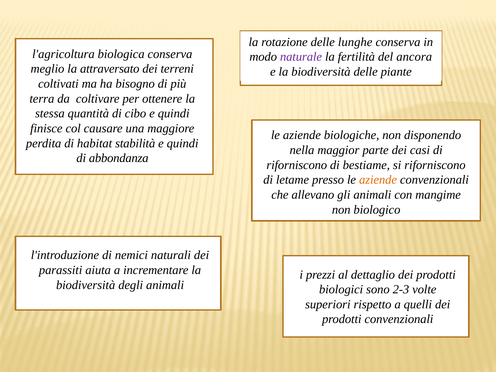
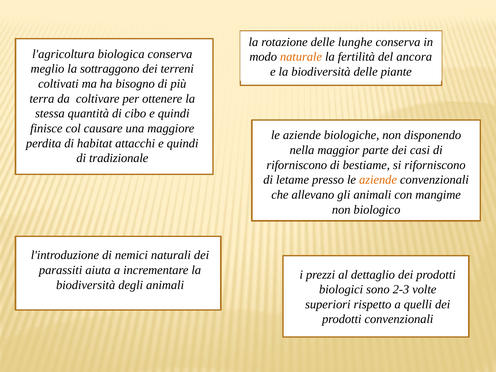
naturale colour: purple -> orange (301, 57)
attraversato: attraversato -> sottraggono (110, 69)
stabilità: stabilità -> attacchi (135, 143)
abbondanza: abbondanza -> tradizionale (119, 158)
